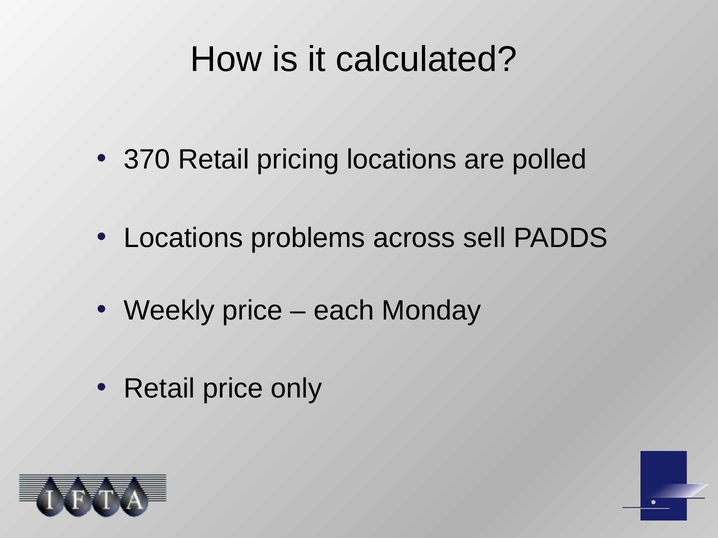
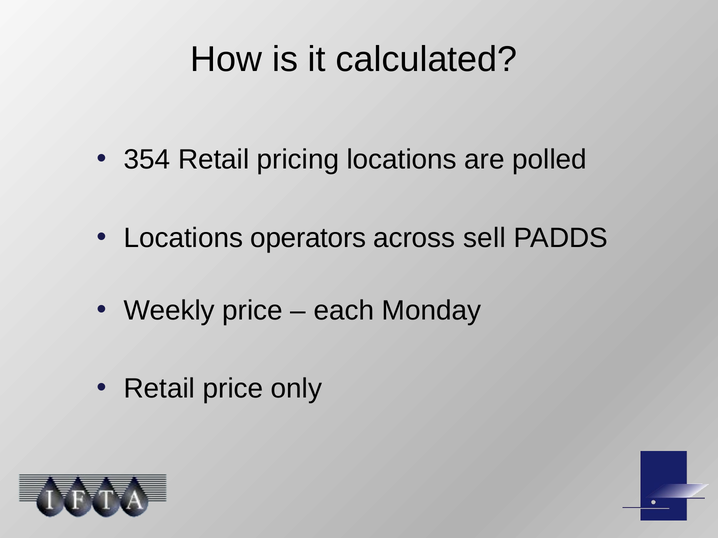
370: 370 -> 354 (147, 160)
problems: problems -> operators (308, 238)
